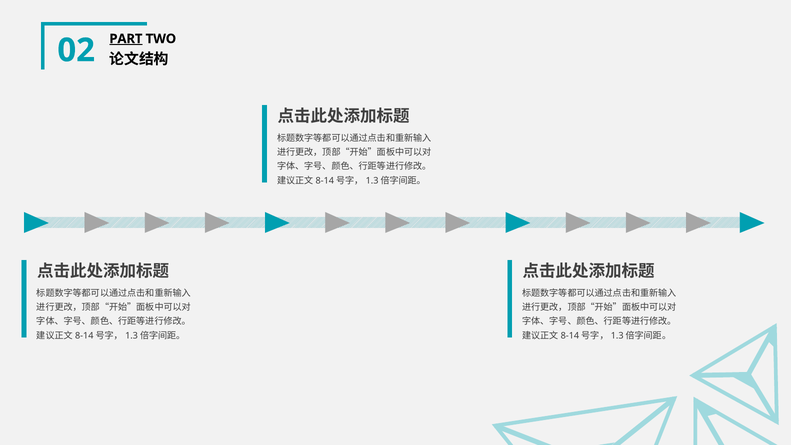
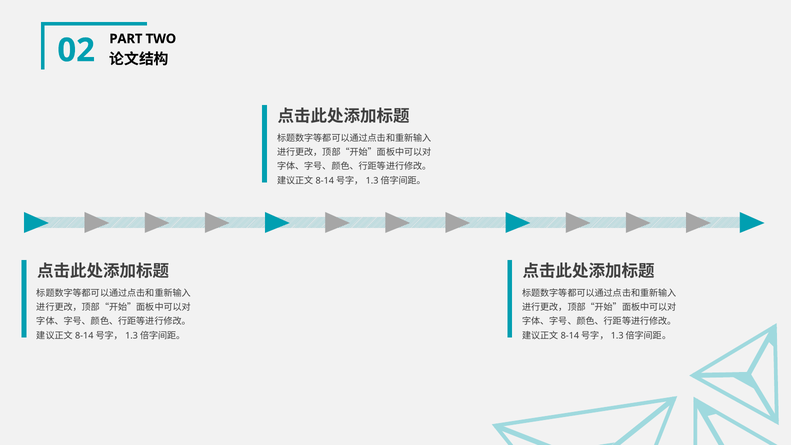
PART underline: present -> none (126, 39)
